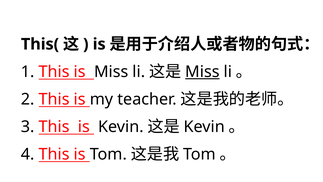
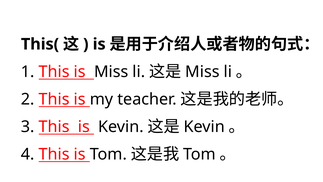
Miss underline: present -> none (202, 72)
